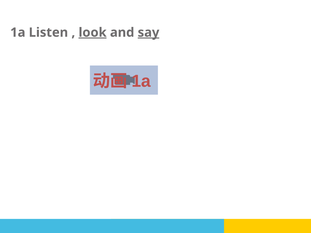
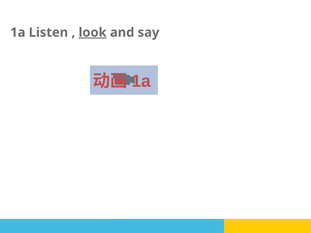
say underline: present -> none (149, 32)
